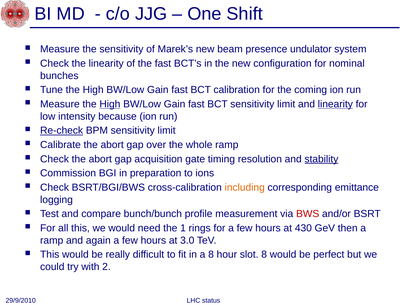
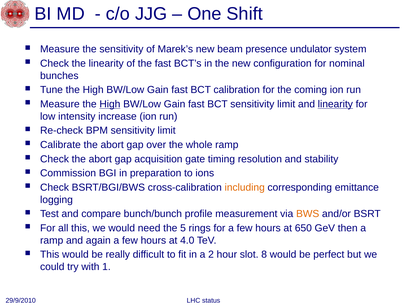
because: because -> increase (117, 116)
Re-check underline: present -> none (62, 131)
stability underline: present -> none (321, 159)
BWS colour: red -> orange (308, 214)
1: 1 -> 5 (183, 228)
430: 430 -> 650 (303, 228)
3.0: 3.0 -> 4.0 (187, 241)
a 8: 8 -> 2 (211, 255)
2: 2 -> 1 (106, 267)
